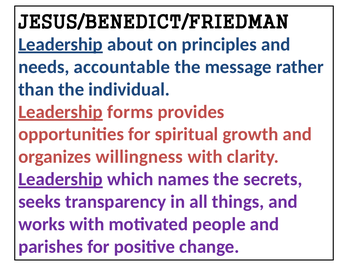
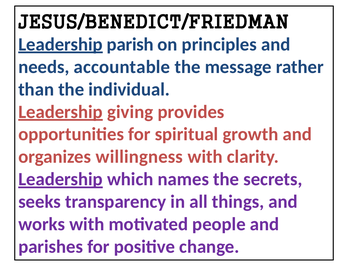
about: about -> parish (130, 44)
forms: forms -> giving (130, 112)
